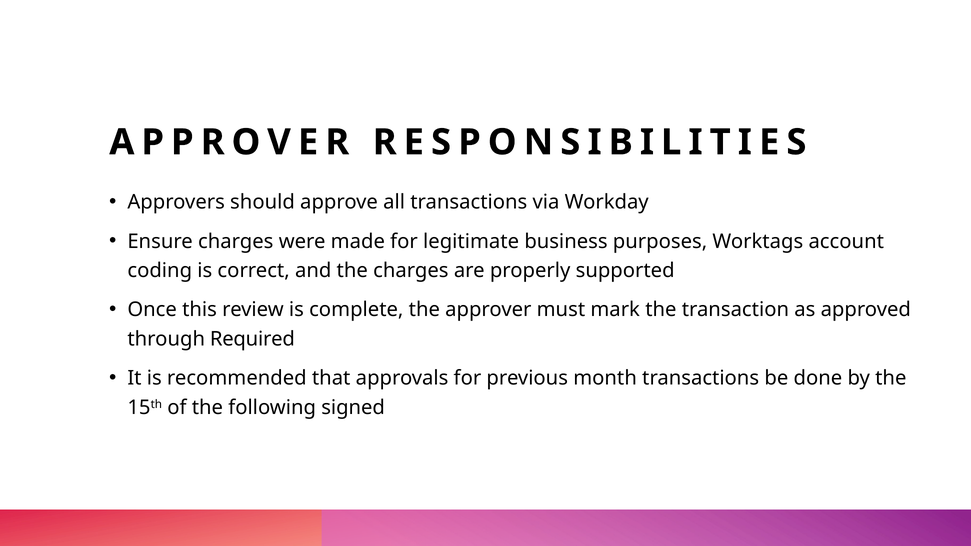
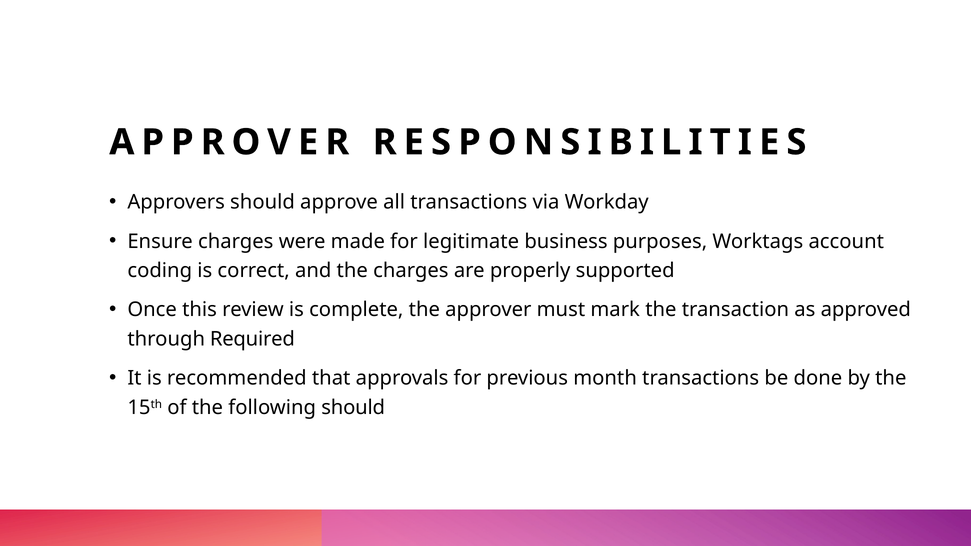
following signed: signed -> should (353, 408)
